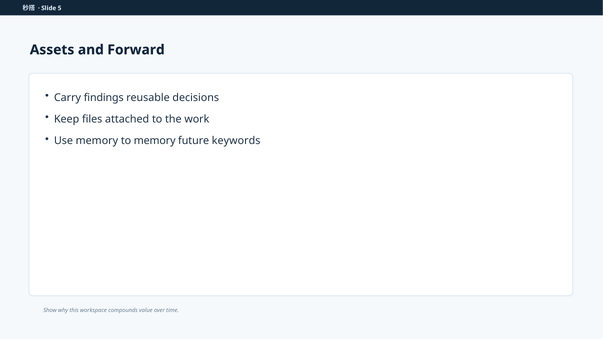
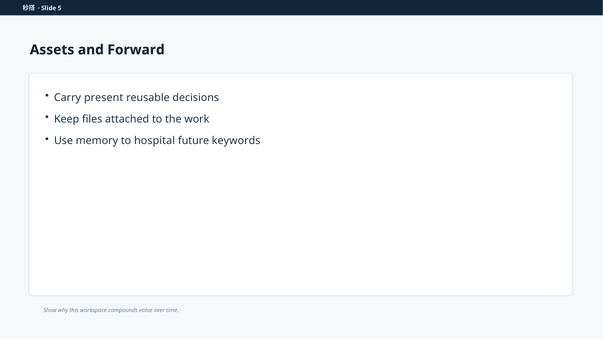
findings: findings -> present (104, 98)
to memory: memory -> hospital (155, 141)
